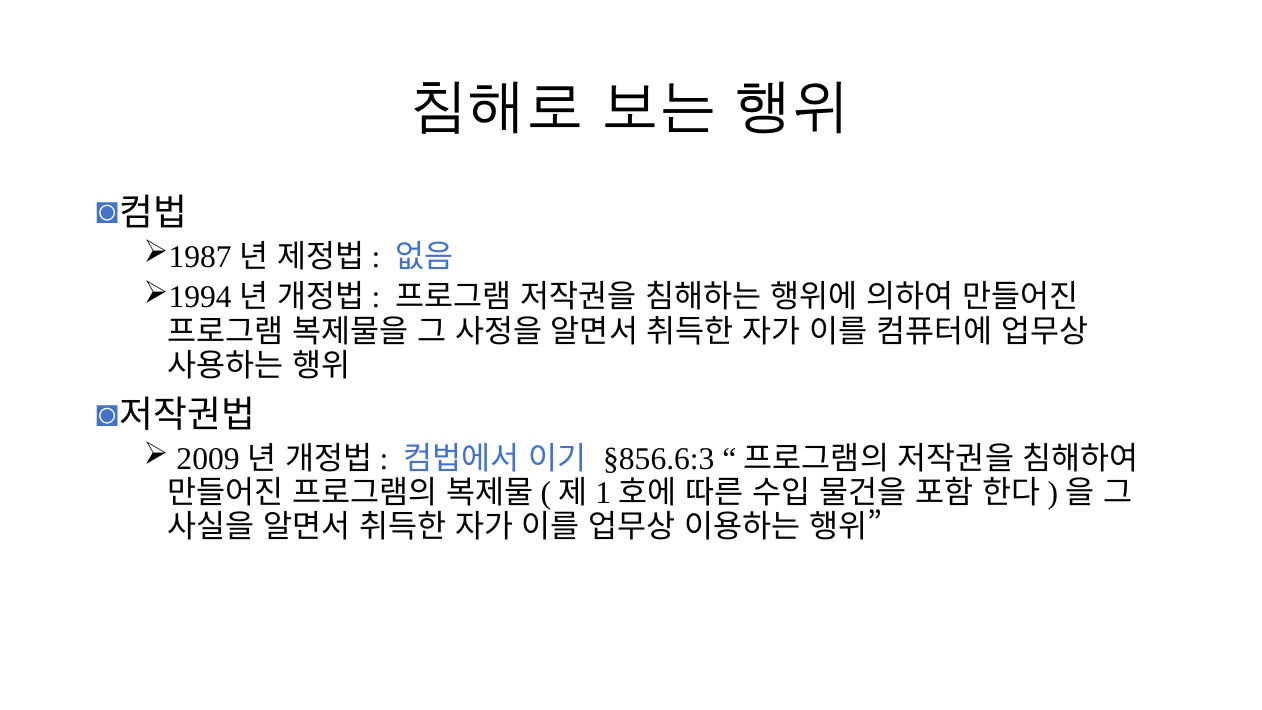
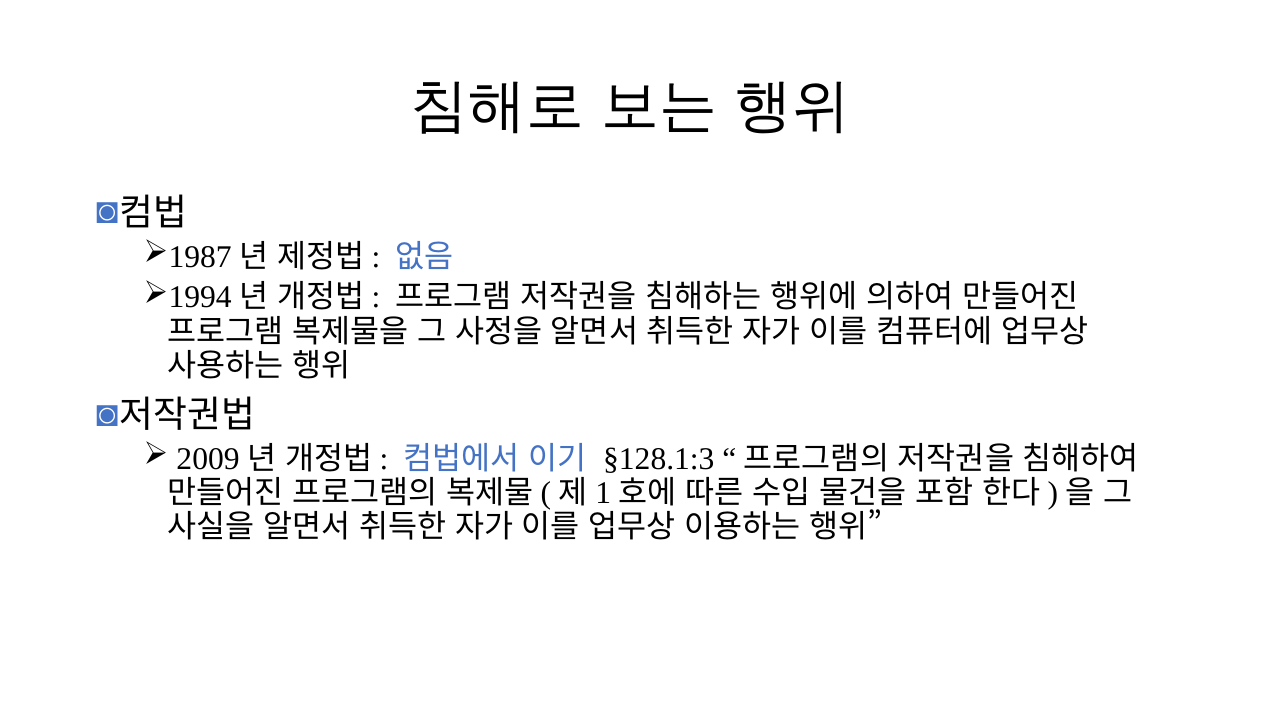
§856.6:3: §856.6:3 -> §128.1:3 (659, 459)
